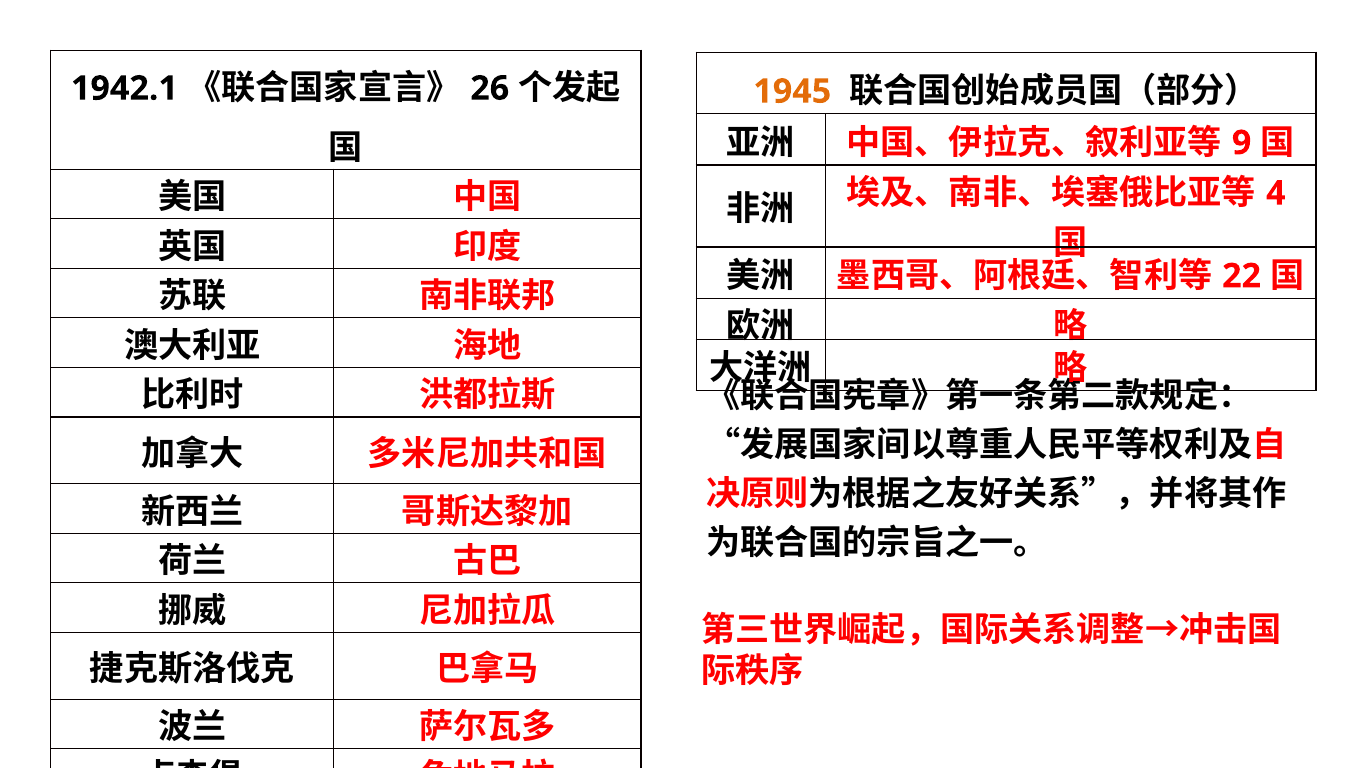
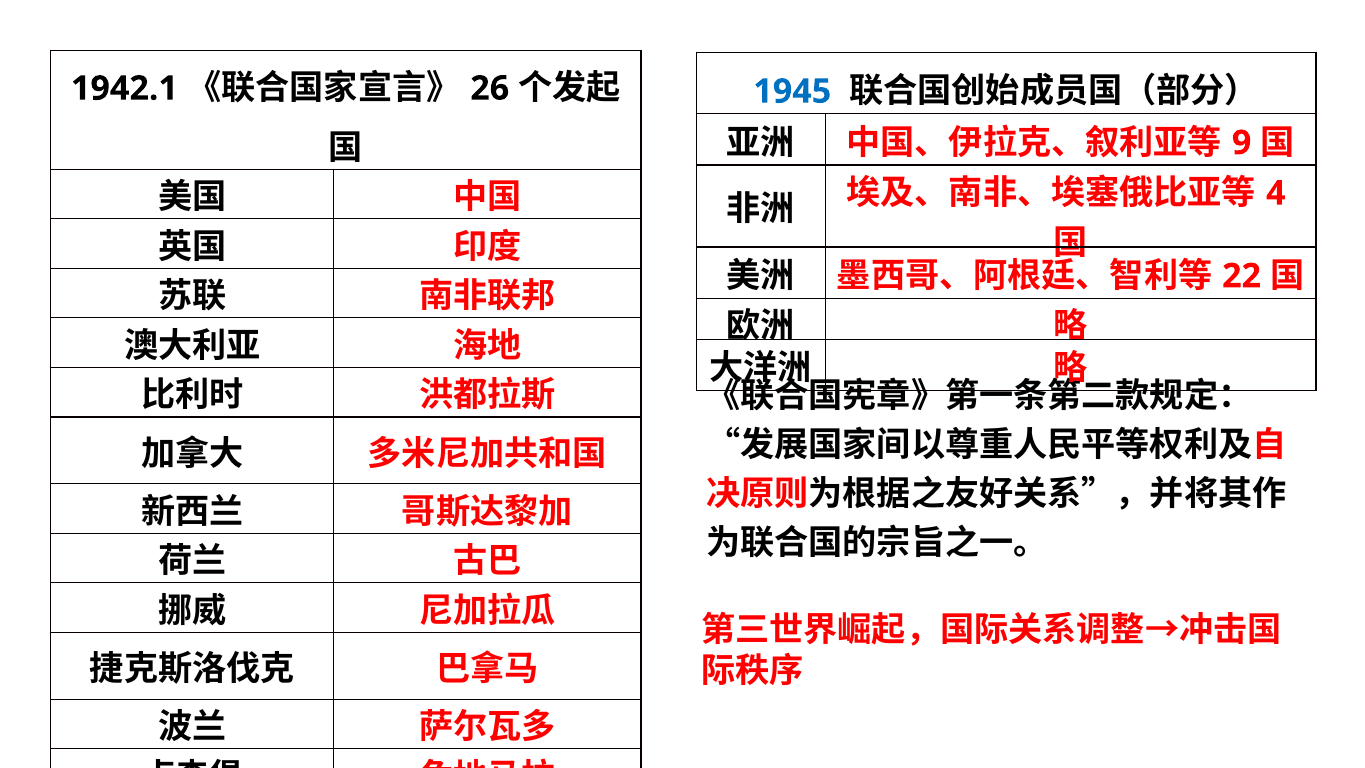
1945 colour: orange -> blue (792, 91)
